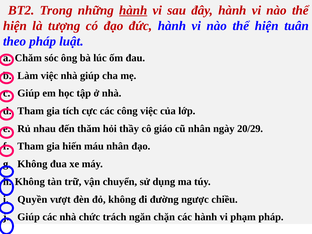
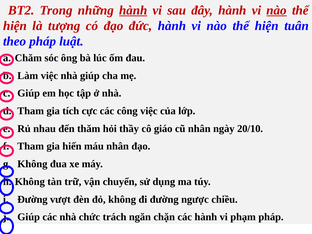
nào underline: none -> present (277, 10)
20/29: 20/29 -> 20/10 (250, 129)
Quyền: Quyền -> Đường (32, 199)
